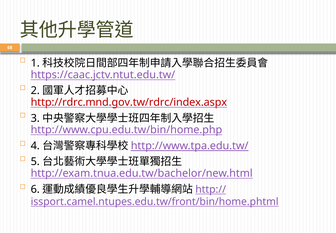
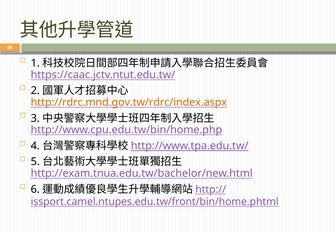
http://rdrc.mnd.gov.tw/rdrc/index.aspx colour: red -> orange (129, 102)
